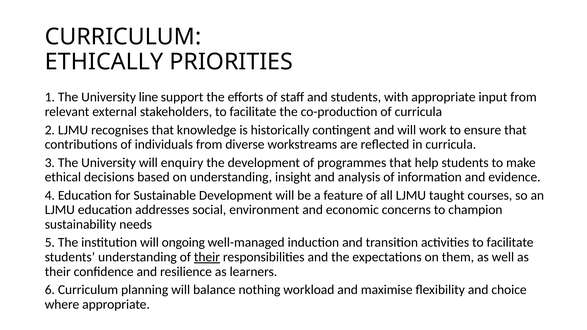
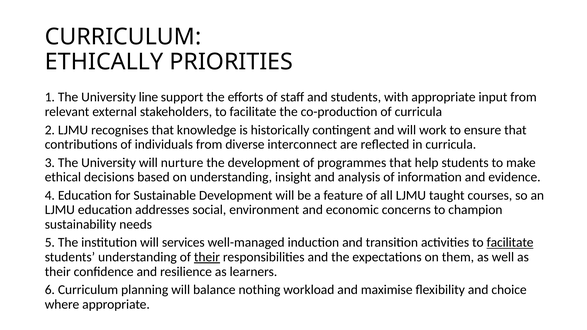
workstreams: workstreams -> interconnect (302, 145)
enquiry: enquiry -> nurture (182, 163)
ongoing: ongoing -> services (183, 243)
facilitate underline: none -> present (510, 243)
